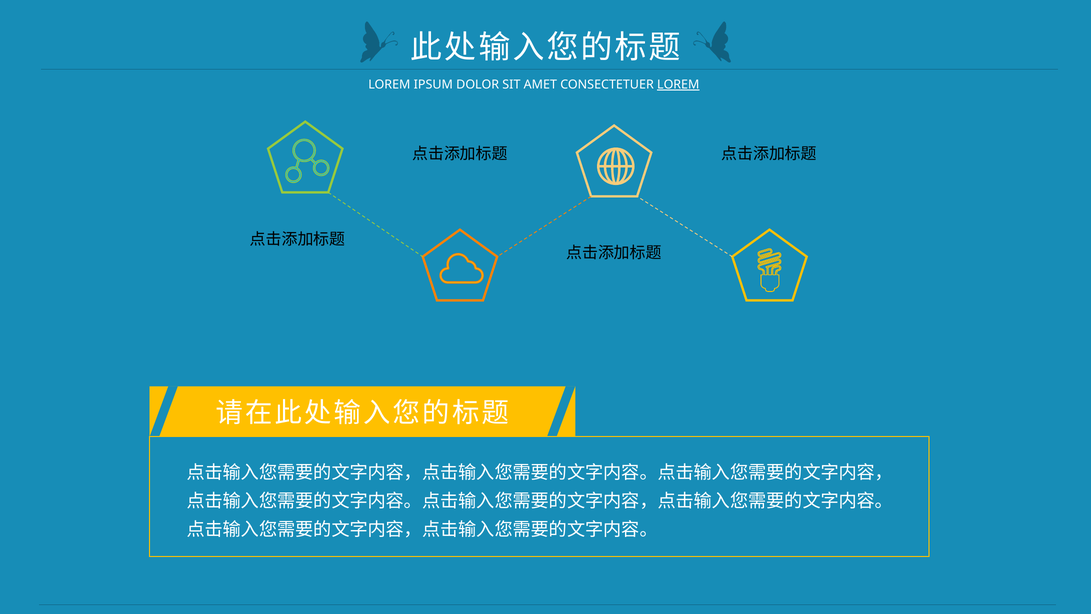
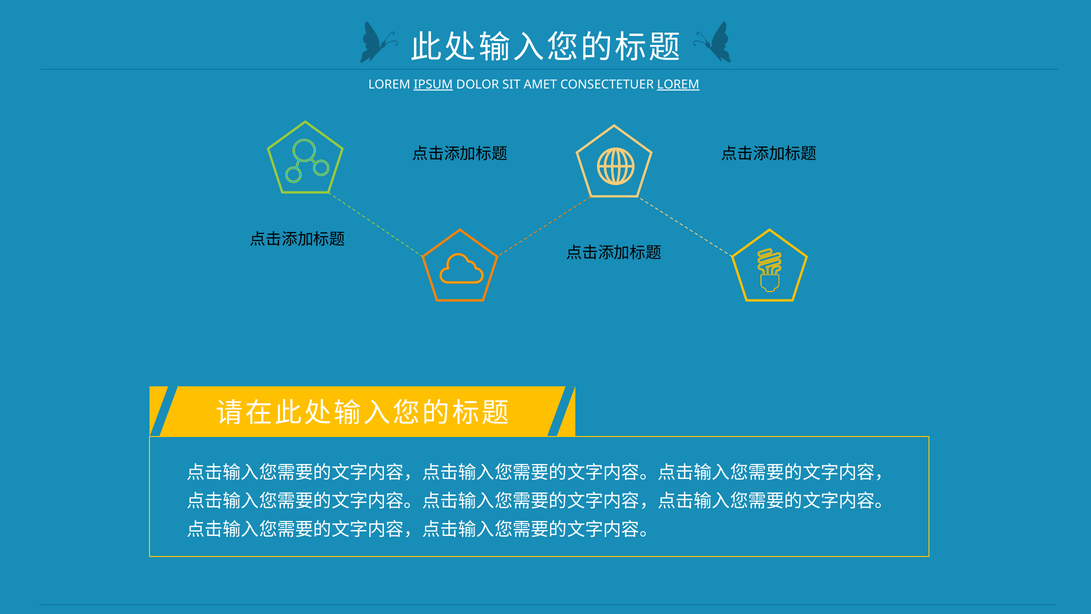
IPSUM underline: none -> present (433, 85)
